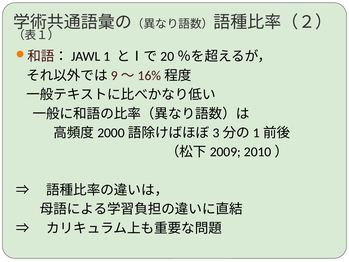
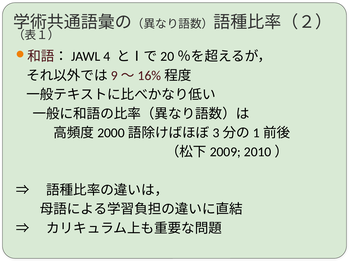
1: 1 -> 4 (107, 56)
